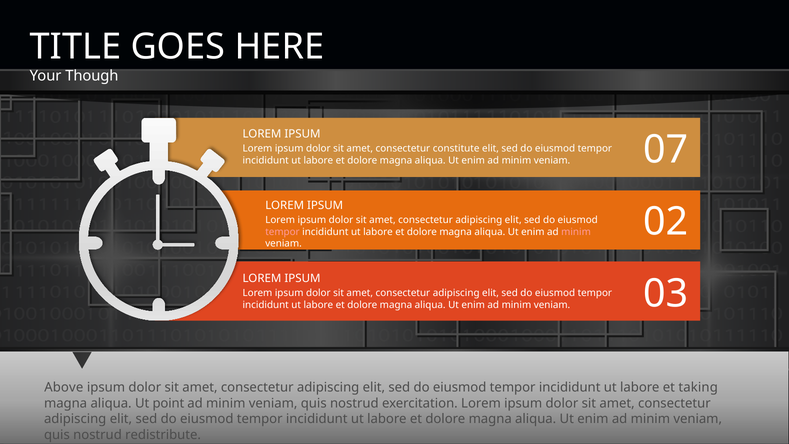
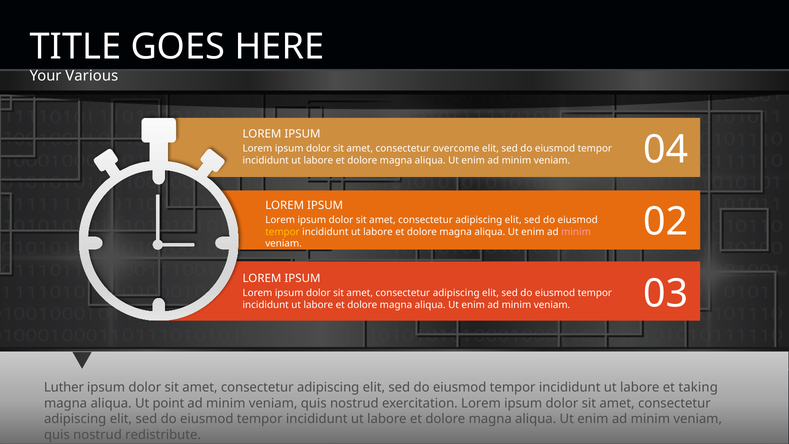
Though: Though -> Various (92, 76)
constitute: constitute -> overcome (456, 148)
07: 07 -> 04 (666, 150)
tempor colour: pink -> yellow (282, 232)
Above: Above -> Luther (64, 387)
